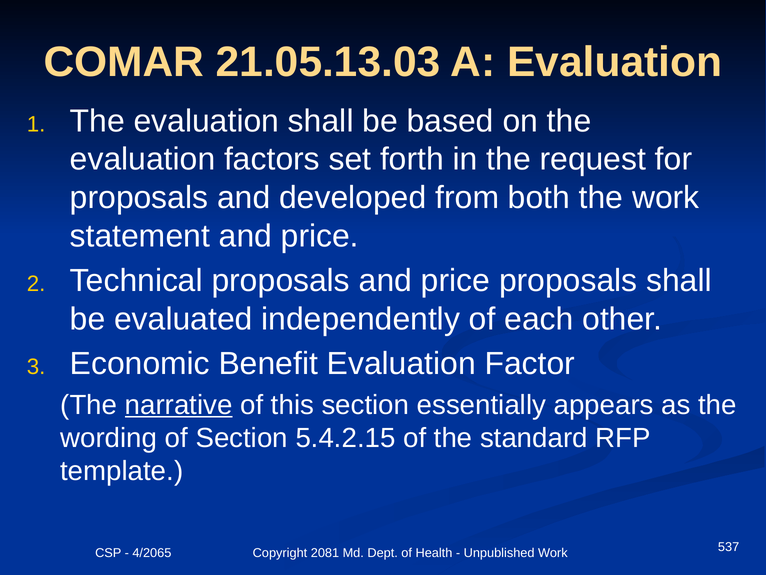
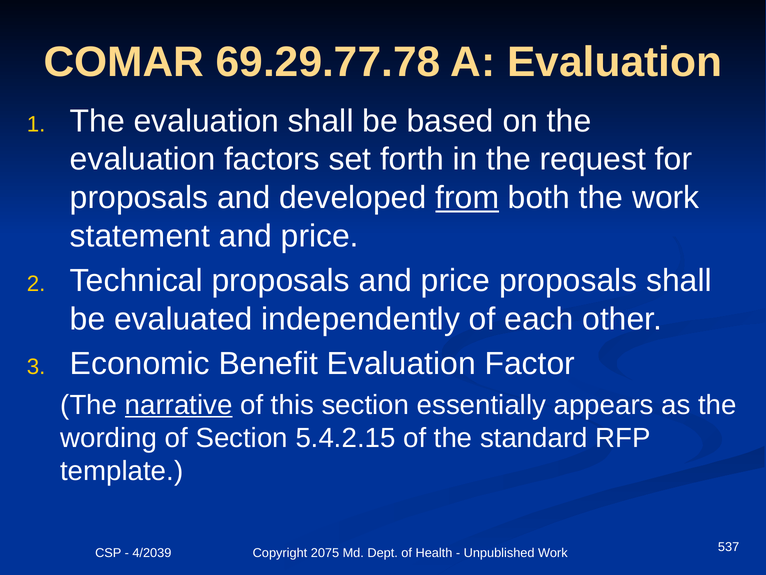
21.05.13.03: 21.05.13.03 -> 69.29.77.78 (328, 62)
from underline: none -> present (467, 198)
4/2065: 4/2065 -> 4/2039 (152, 553)
2081: 2081 -> 2075 (325, 553)
